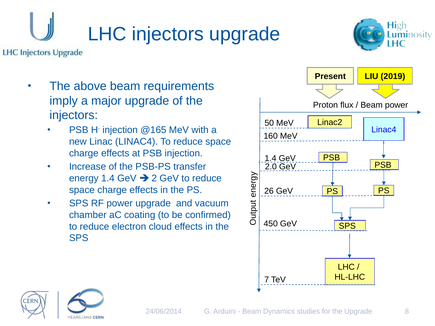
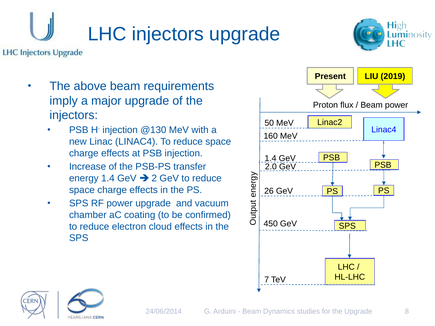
@165: @165 -> @130 (153, 130)
